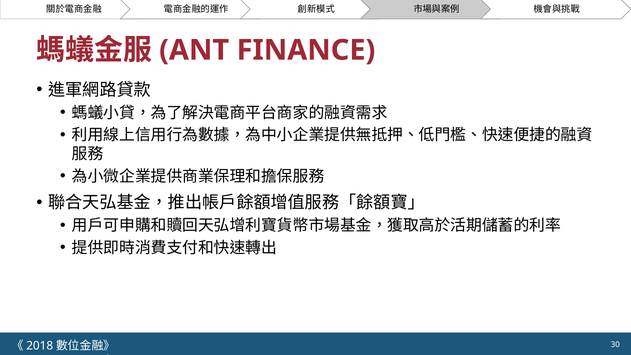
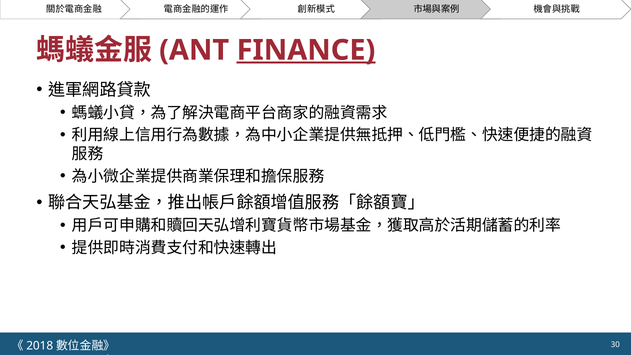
FINANCE underline: none -> present (306, 50)
